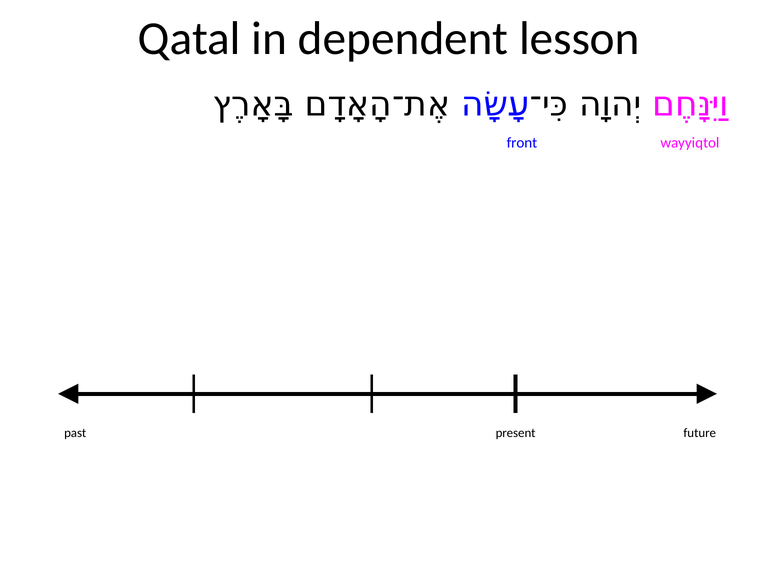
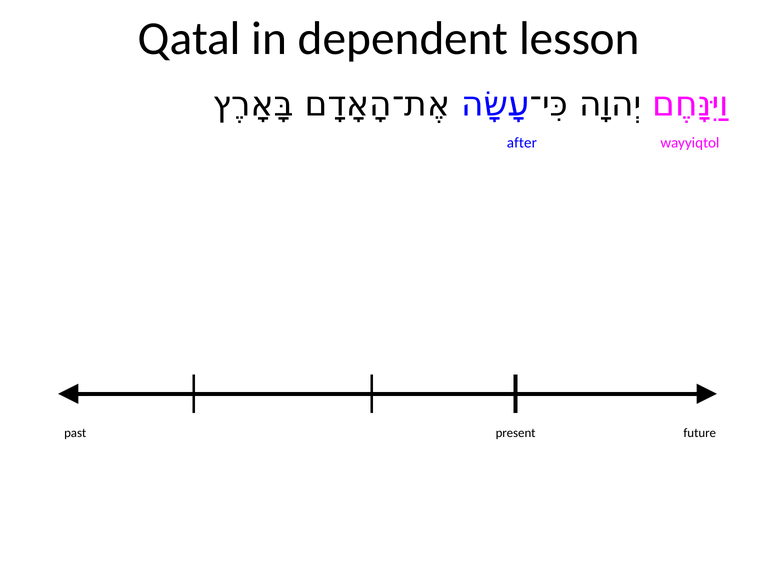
front: front -> after (522, 143)
